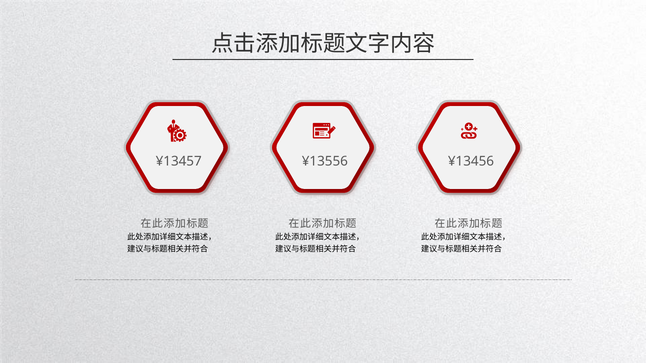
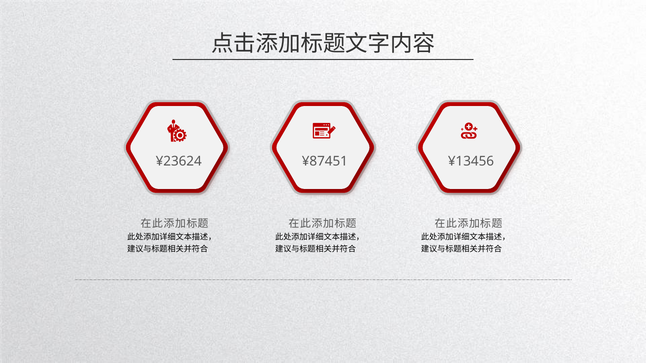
¥13457: ¥13457 -> ¥23624 (179, 161)
¥13556: ¥13556 -> ¥87451 (325, 161)
